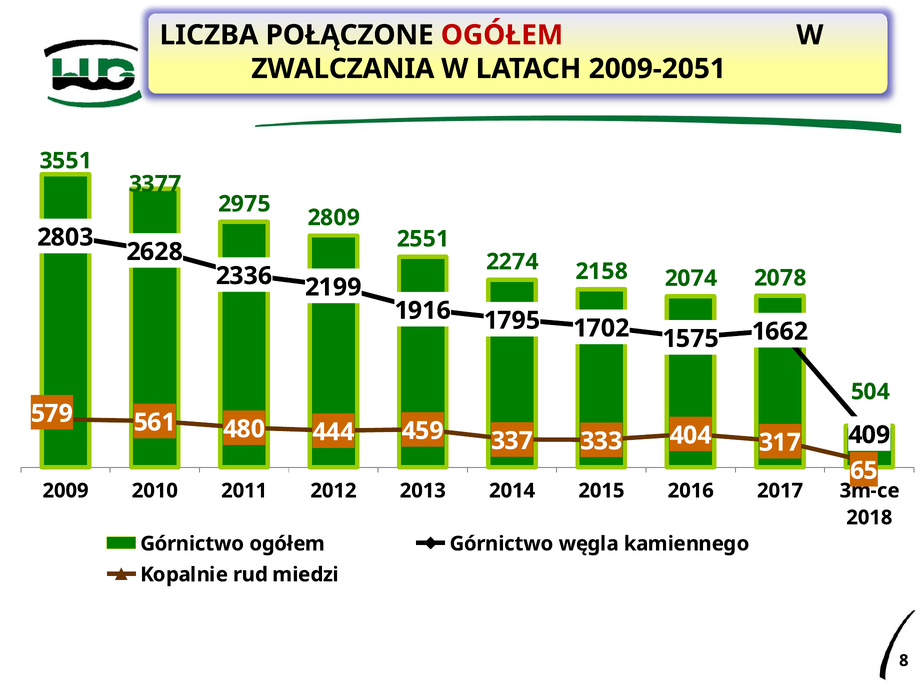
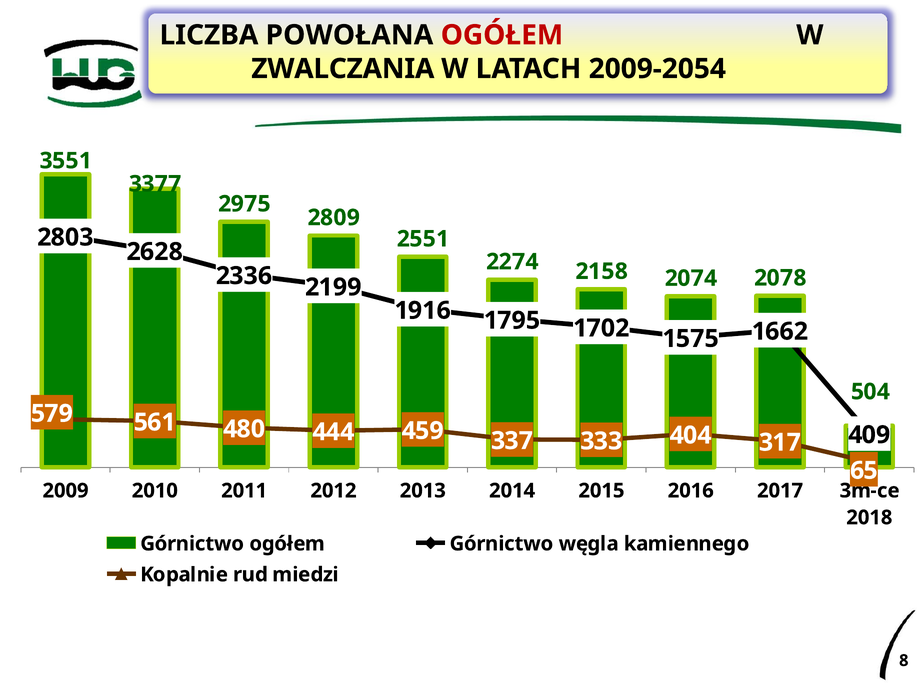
POŁĄCZONE: POŁĄCZONE -> POWOŁANA (349, 35)
2009-2051: 2009-2051 -> 2009-2054 (657, 69)
